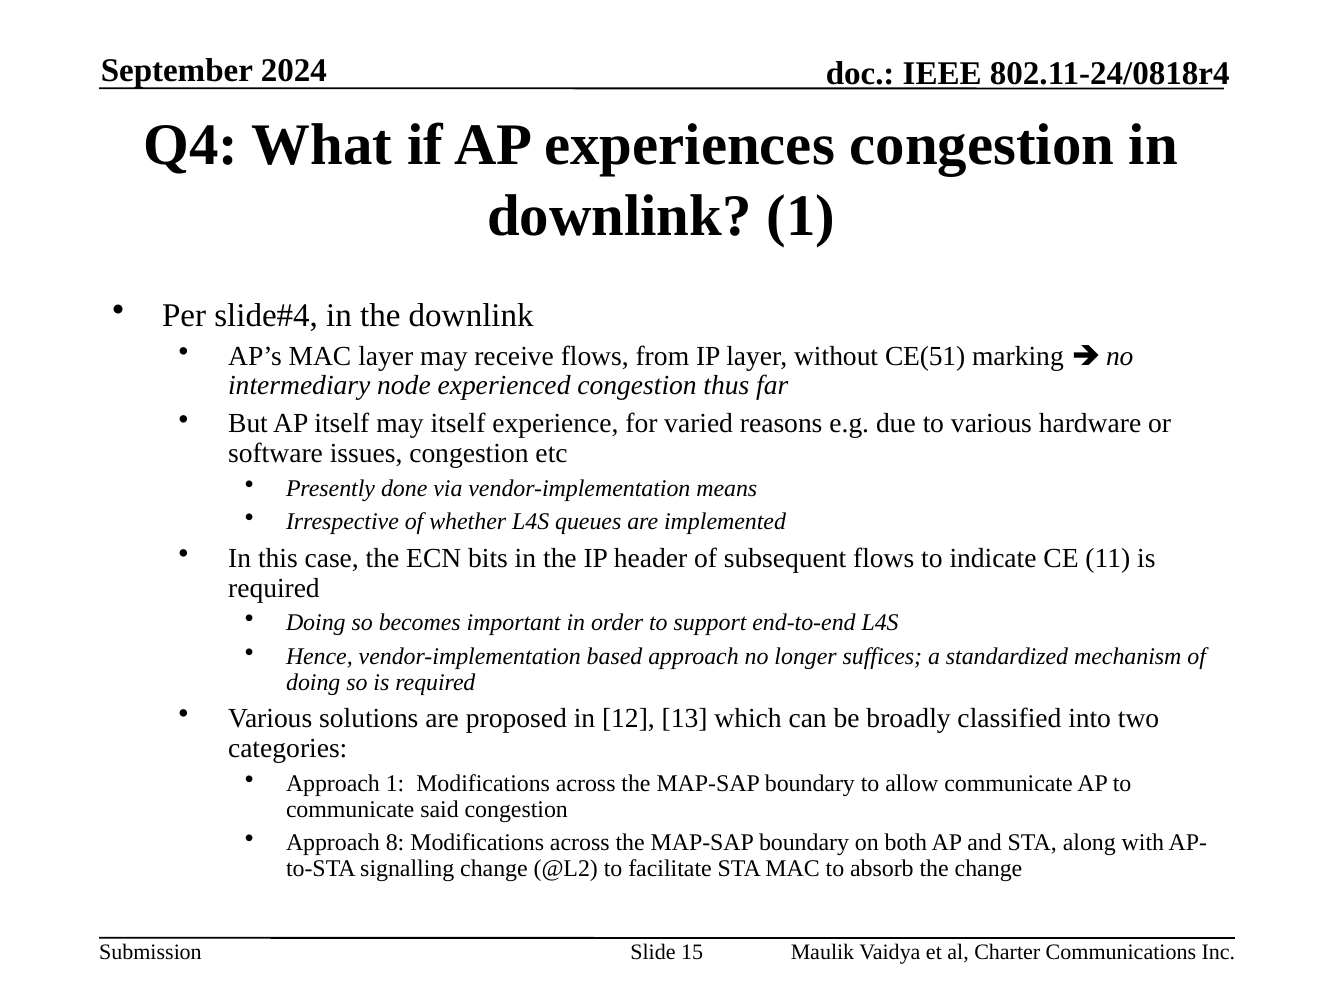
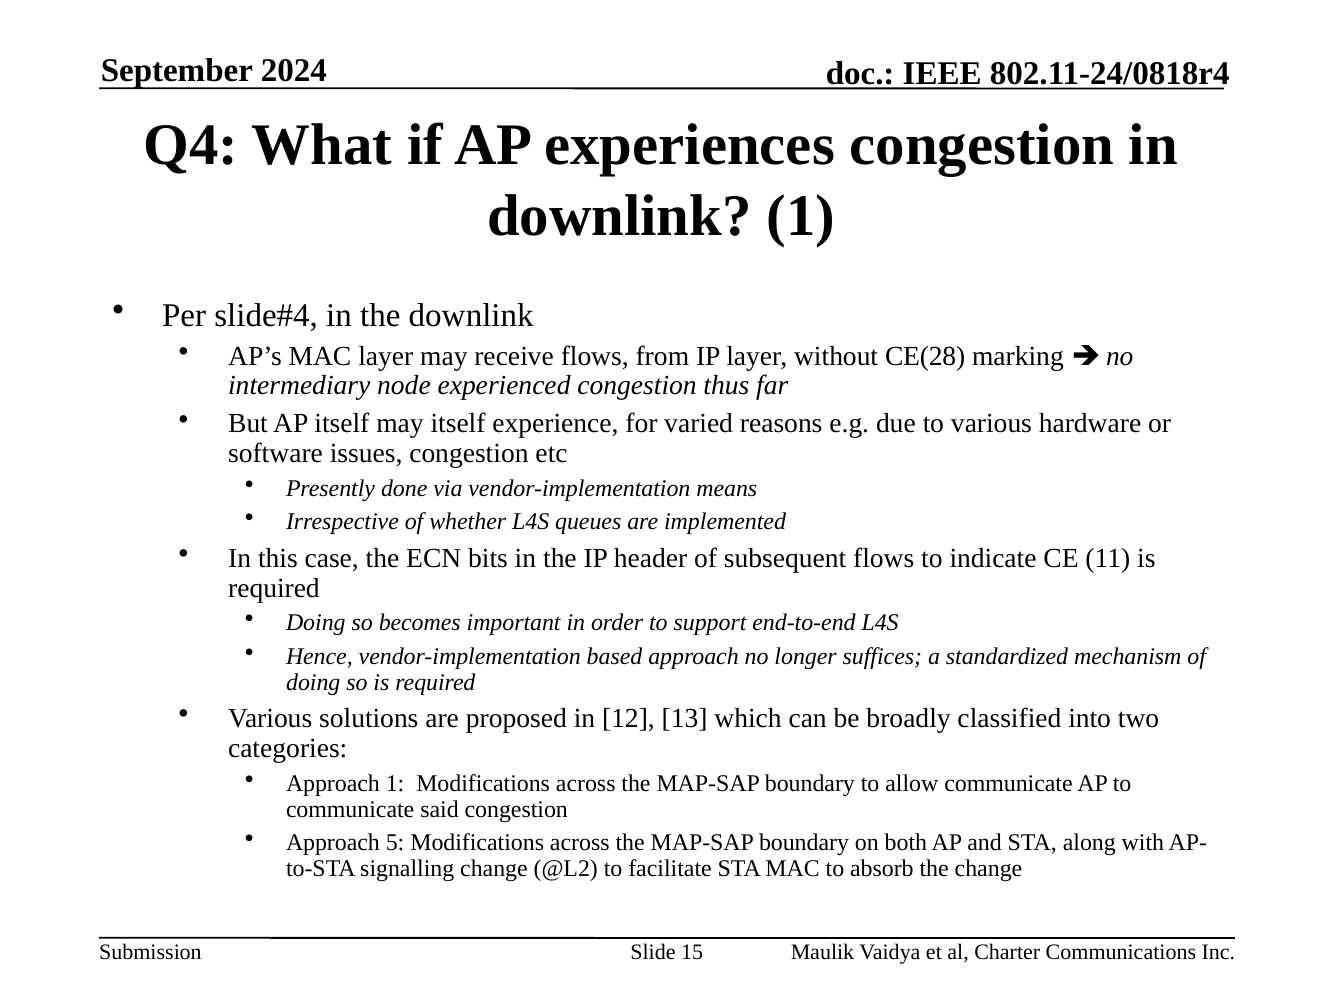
CE(51: CE(51 -> CE(28 (925, 356)
8: 8 -> 5 (395, 842)
